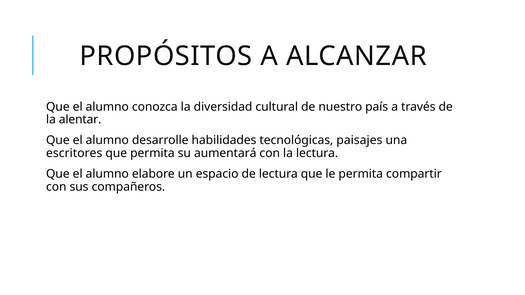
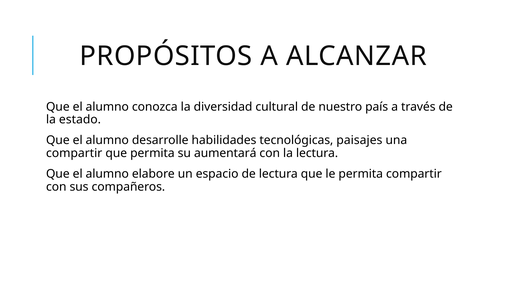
alentar: alentar -> estado (80, 120)
escritores: escritores -> compartir (74, 153)
